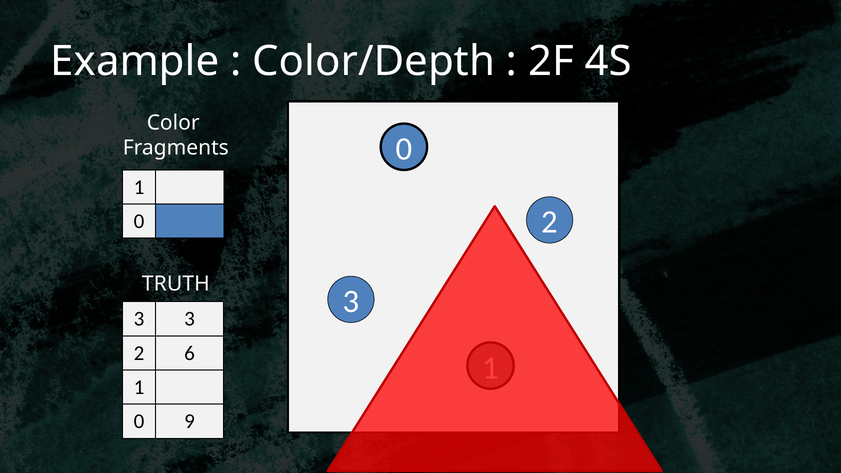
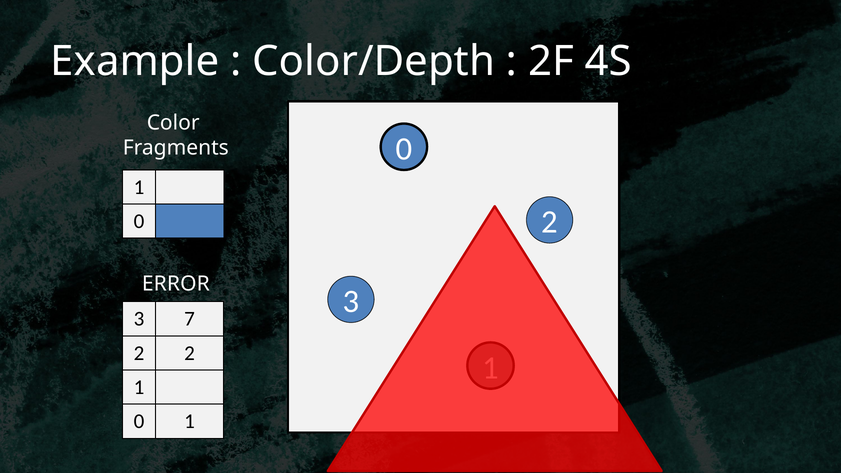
TRUTH: TRUTH -> ERROR (176, 284)
3 3: 3 -> 7 (189, 319)
2 6: 6 -> 2 (189, 353)
9: 9 -> 1 (189, 422)
